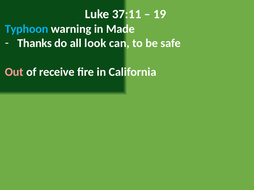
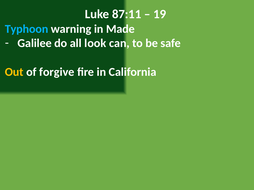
37:11: 37:11 -> 87:11 (127, 14)
Thanks: Thanks -> Galilee (35, 43)
Out colour: pink -> yellow (14, 72)
receive: receive -> forgive (57, 72)
